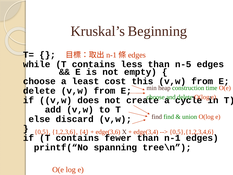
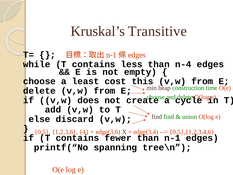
Beginning: Beginning -> Transitive (157, 31)
n-5: n-5 -> n-4 (183, 64)
